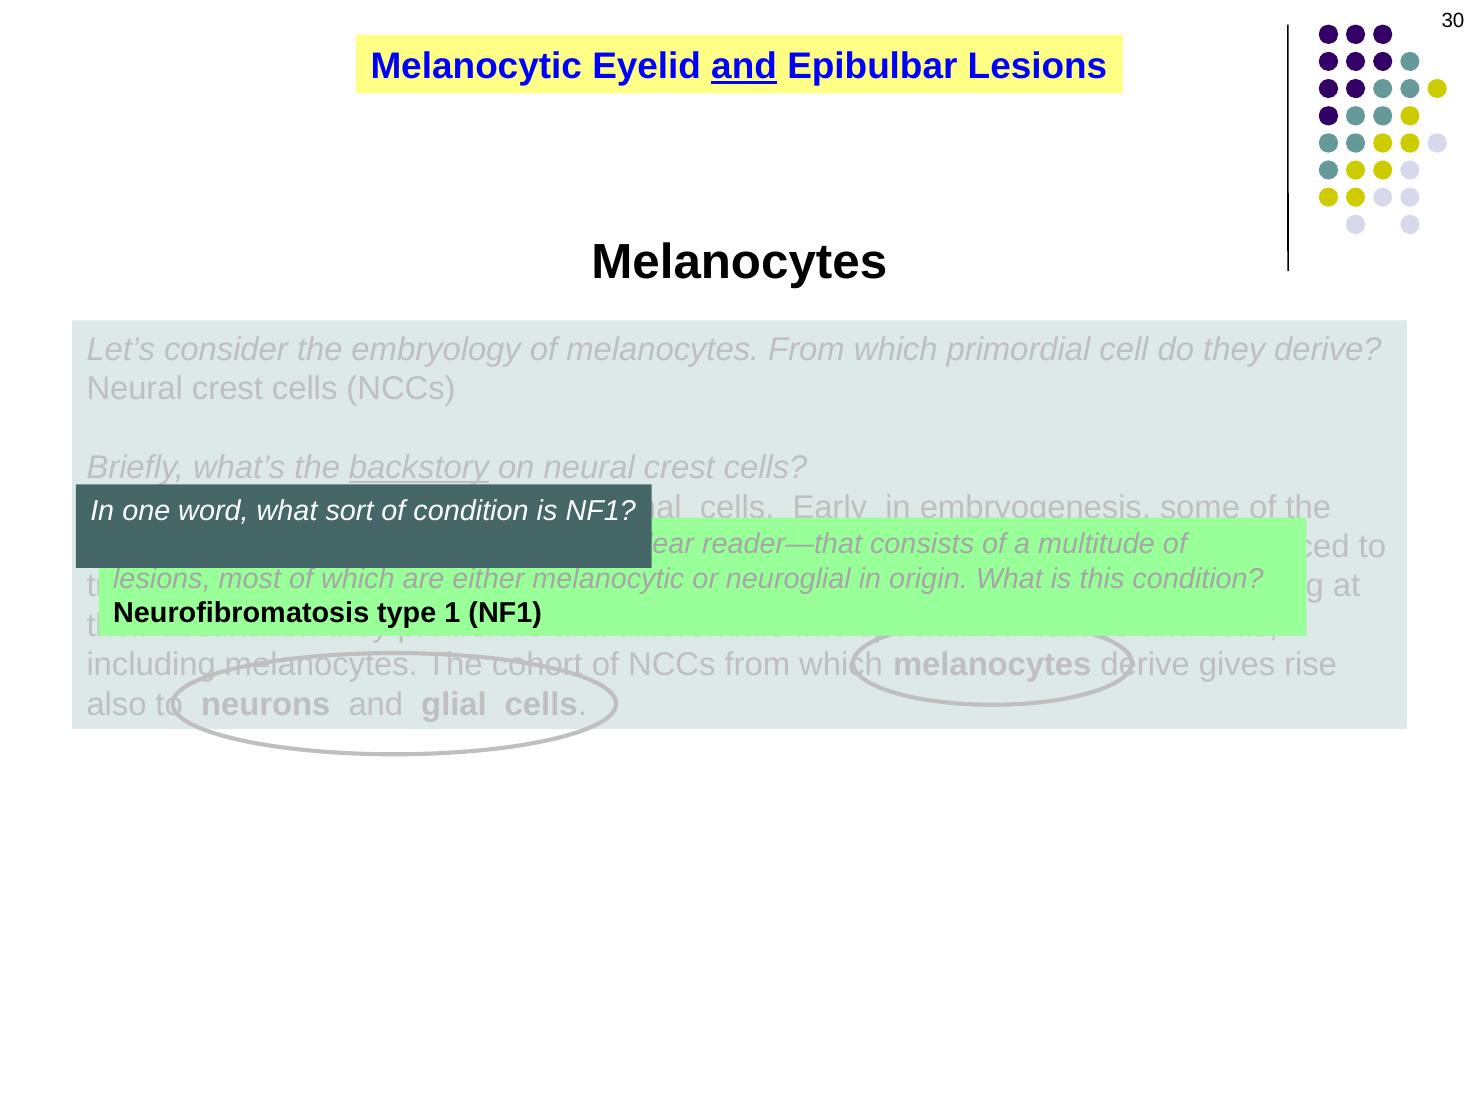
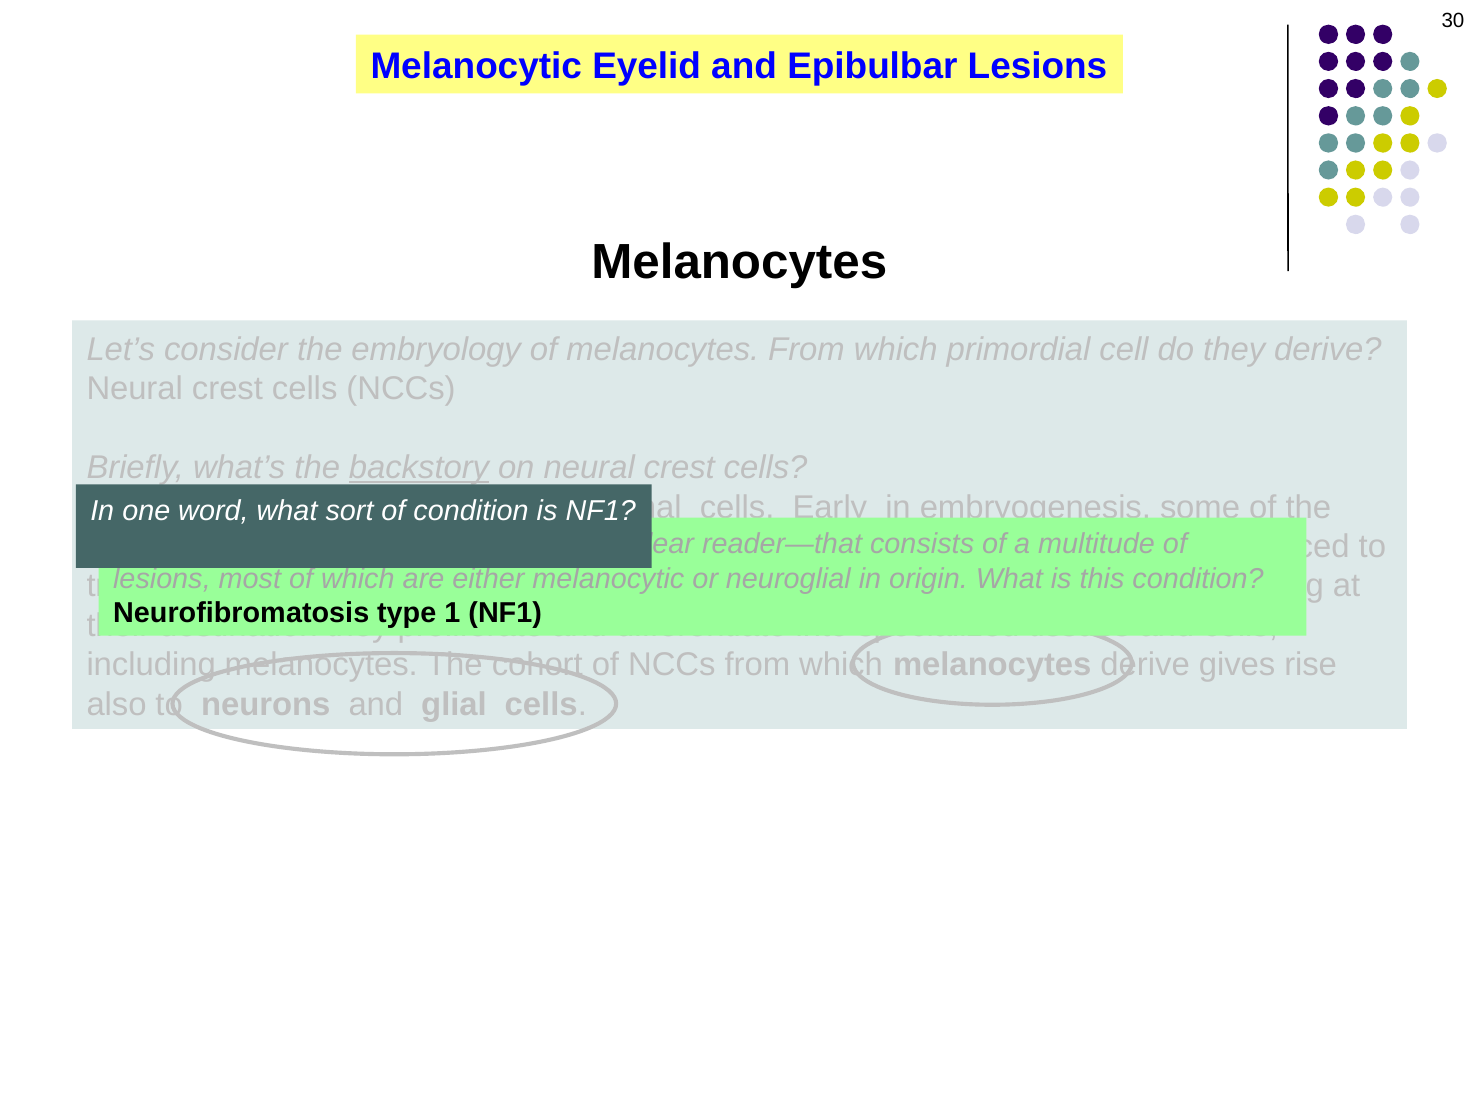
and underline: present -> none (744, 67)
